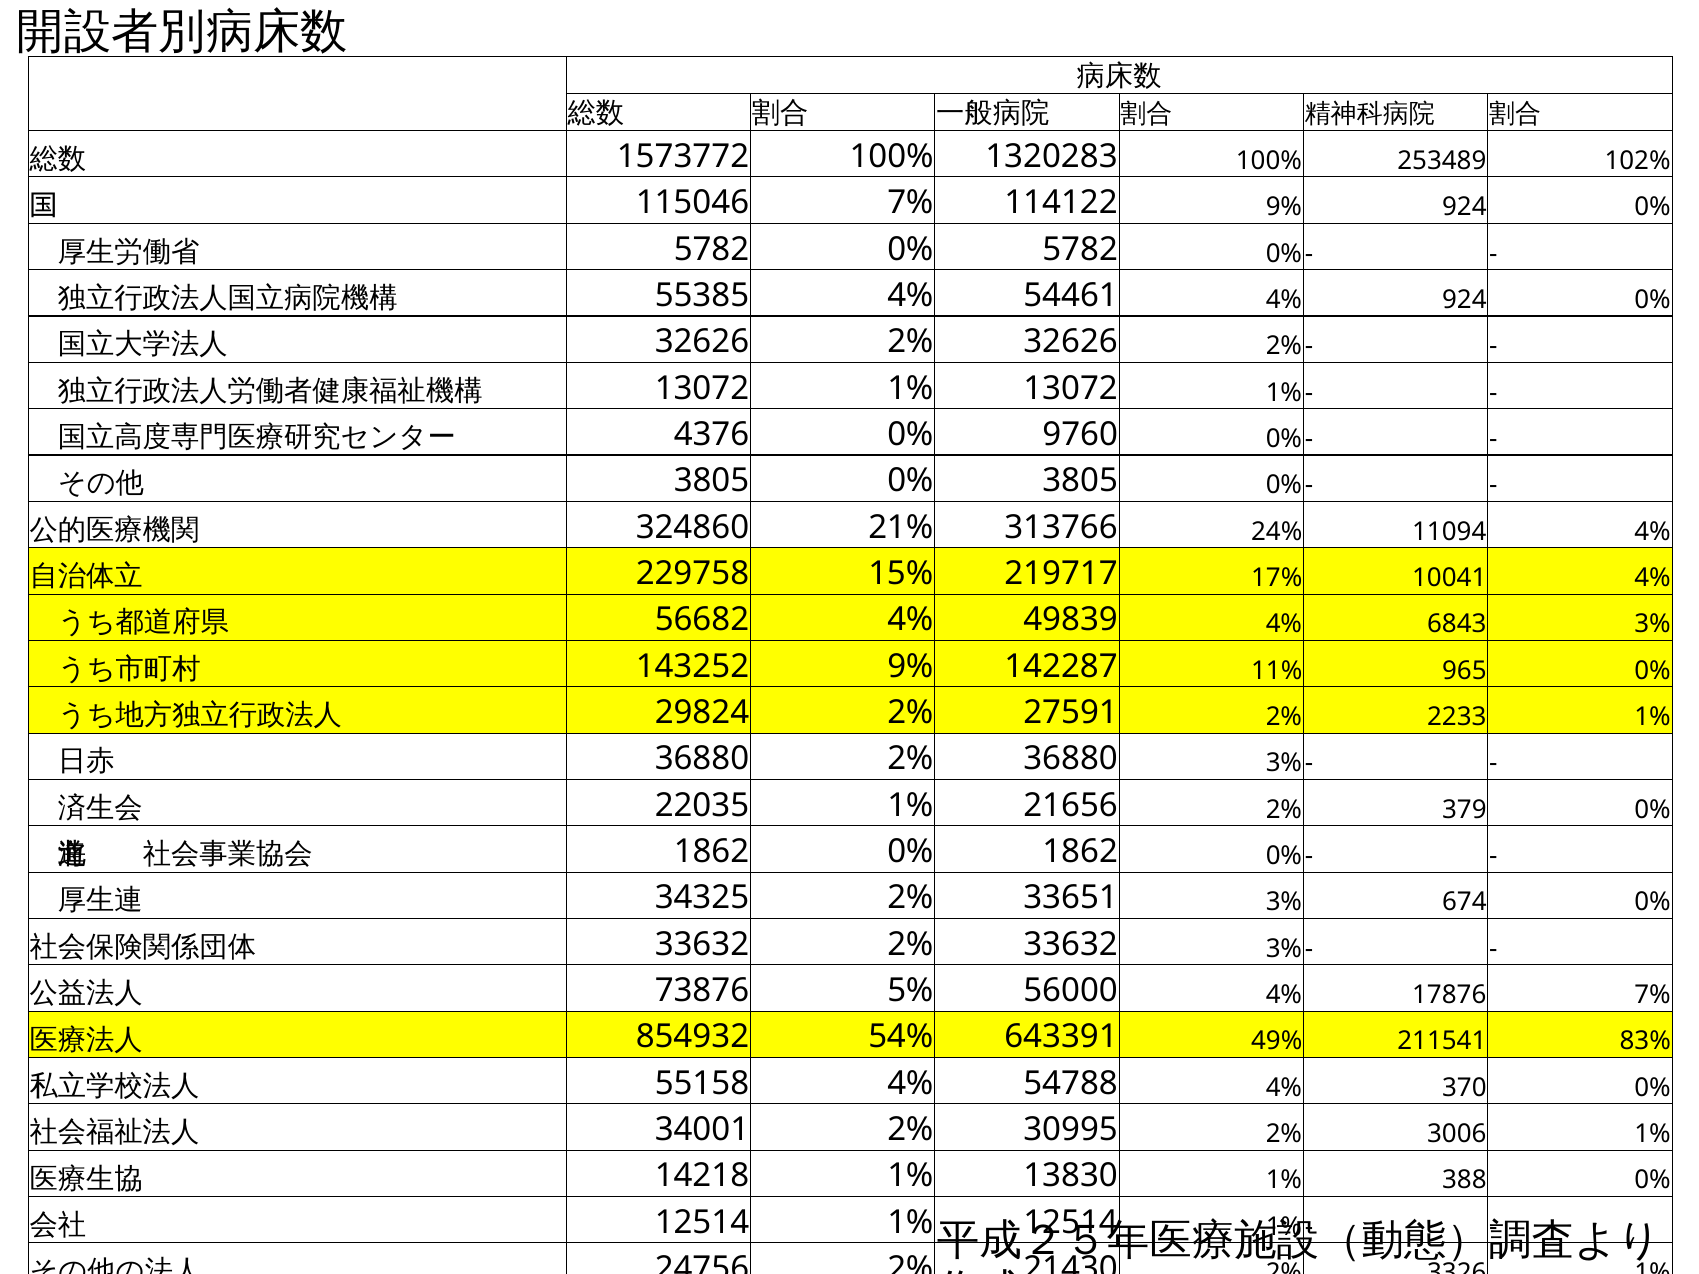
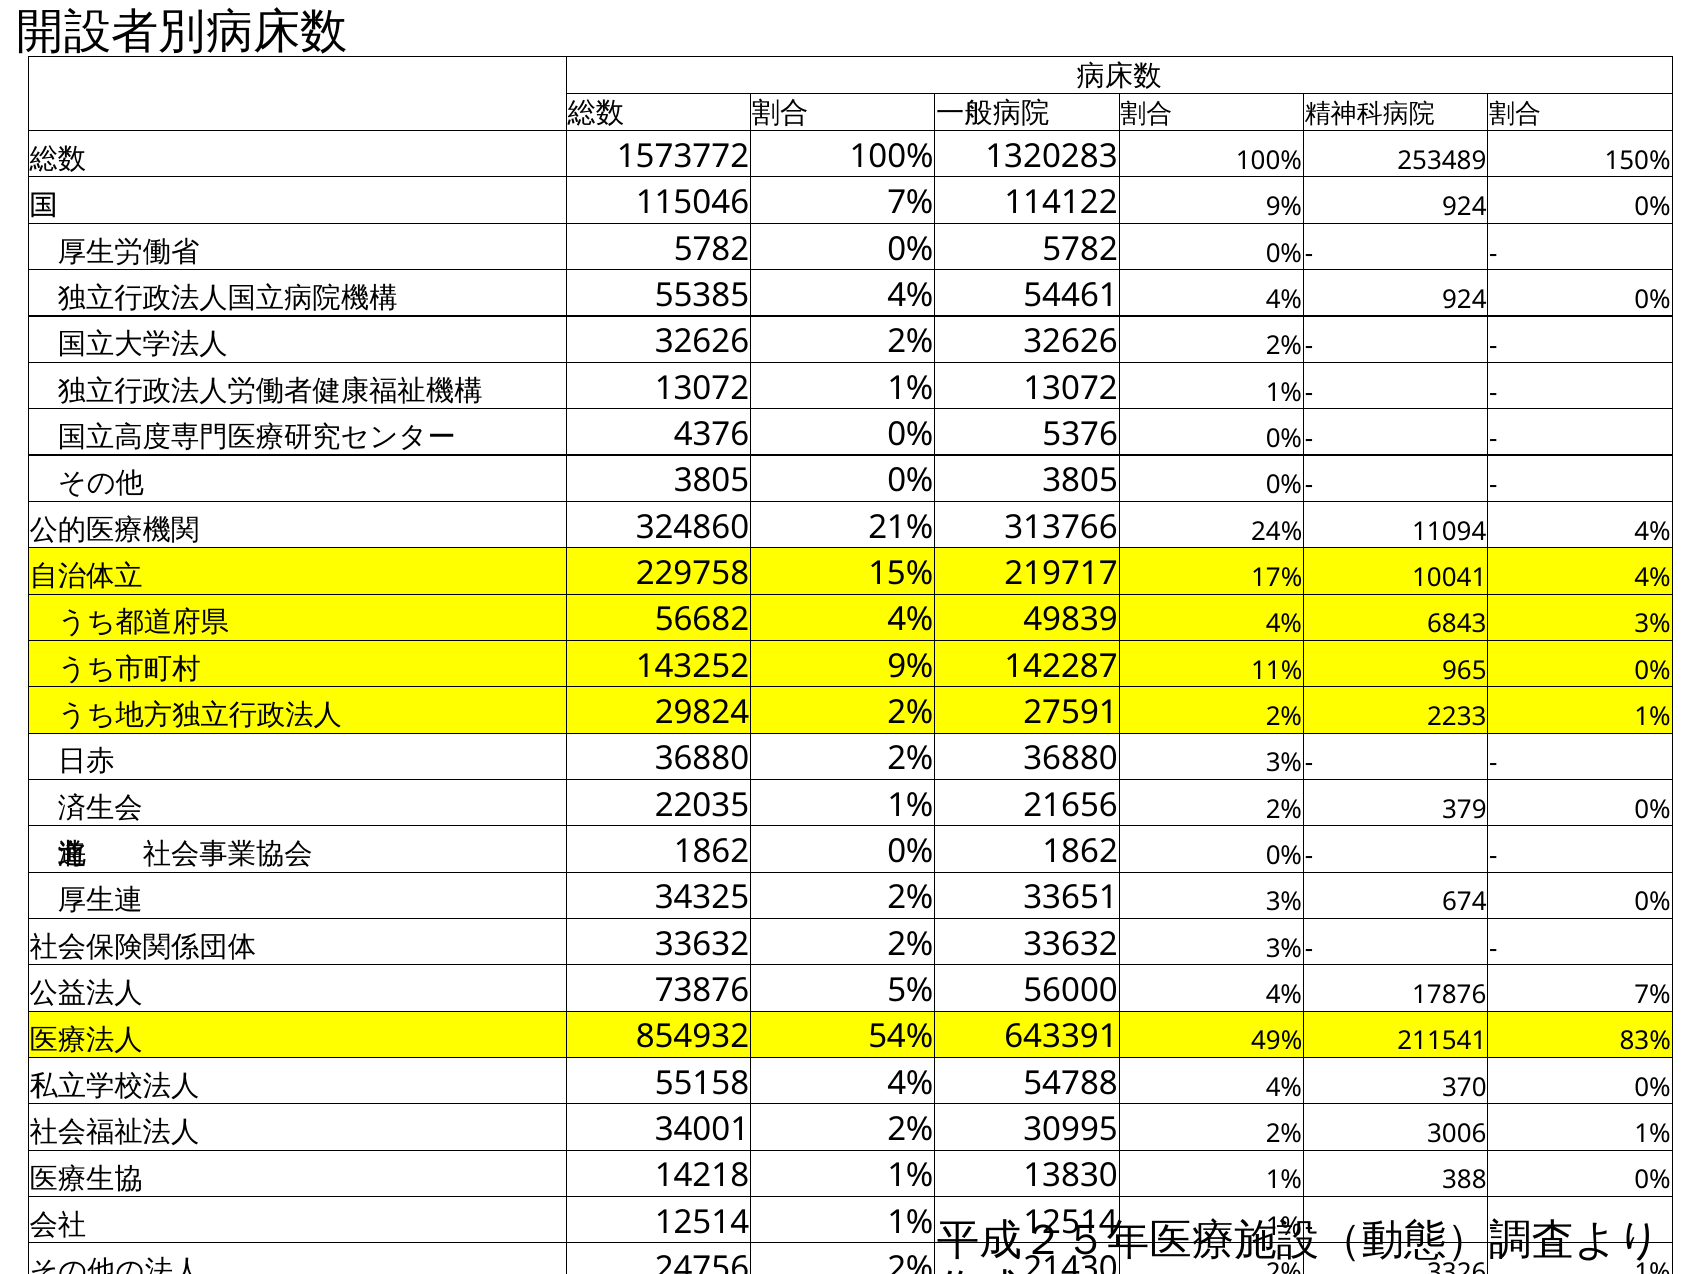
102%: 102% -> 150% (1638, 161)
9760: 9760 -> 5376 (1080, 435)
